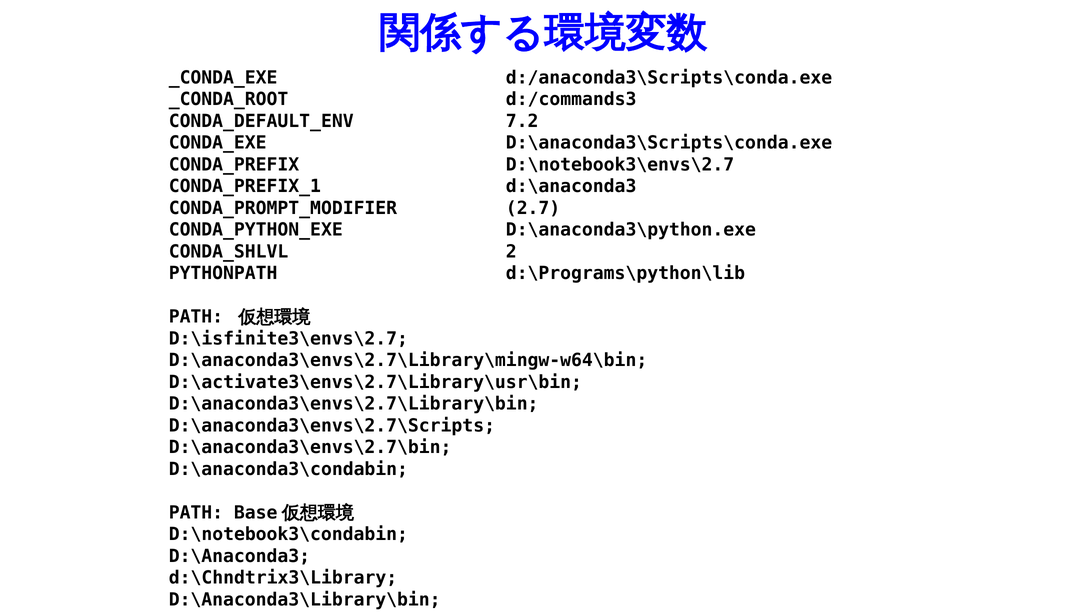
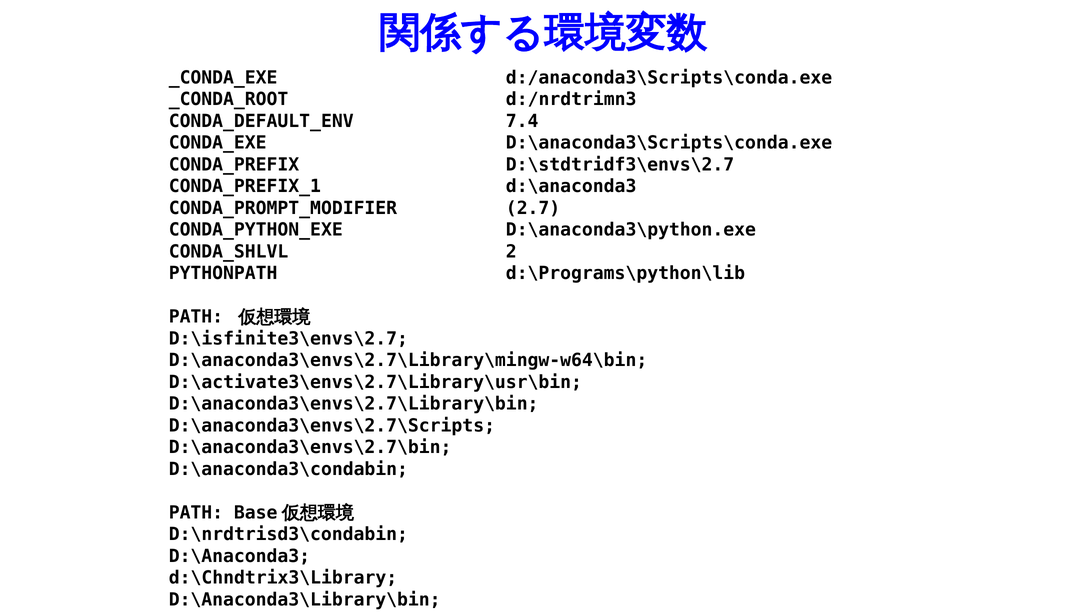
d:/commands3: d:/commands3 -> d:/nrdtrimn3 (571, 99)
7.2: 7.2 -> 7.4 (522, 121)
D:\notebook3\envs\2.7: D:\notebook3\envs\2.7 -> D:\stdtridf3\envs\2.7 (620, 164)
D:\notebook3\condabin: D:\notebook3\condabin -> D:\nrdtrisd3\condabin (288, 534)
